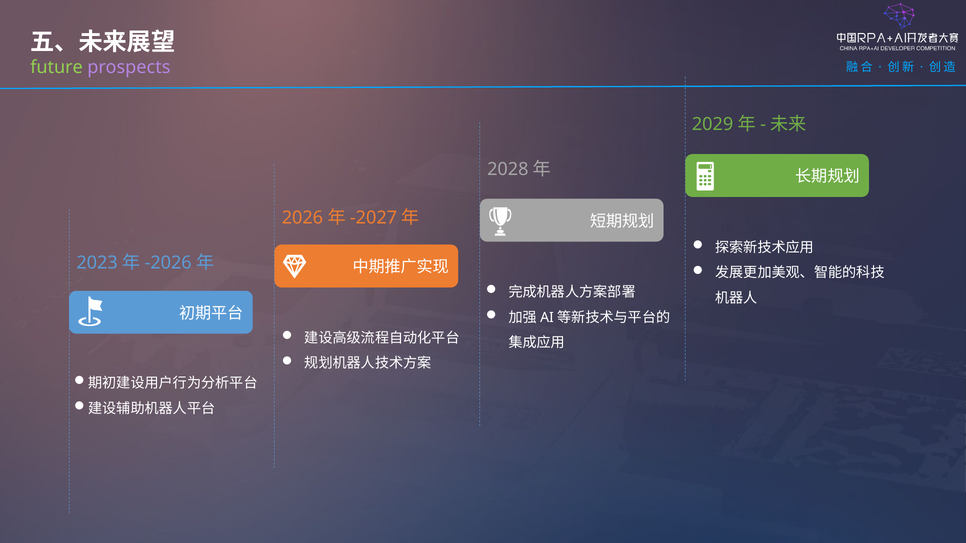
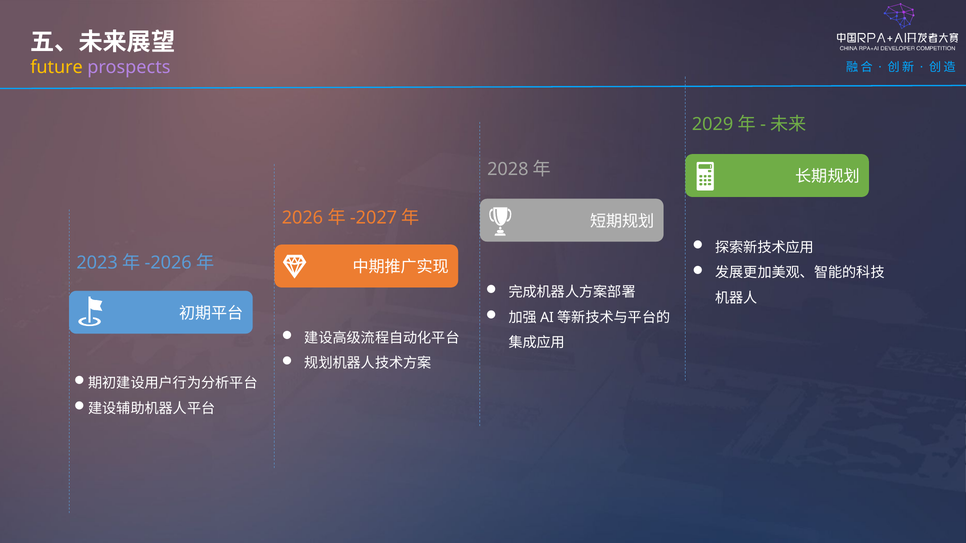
future colour: light green -> yellow (57, 67)
